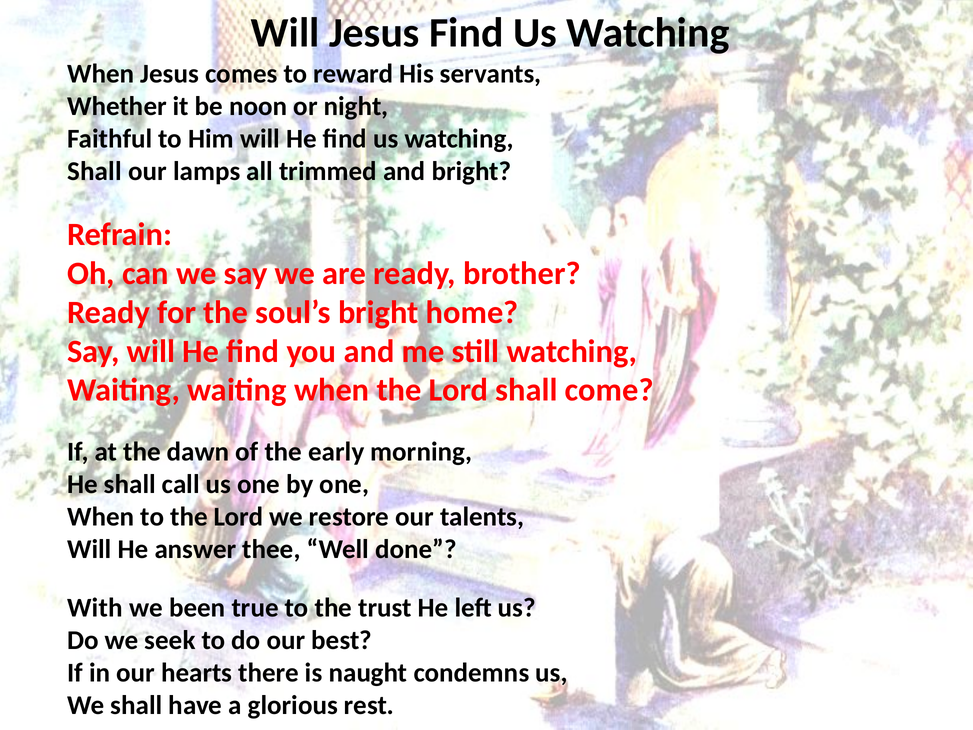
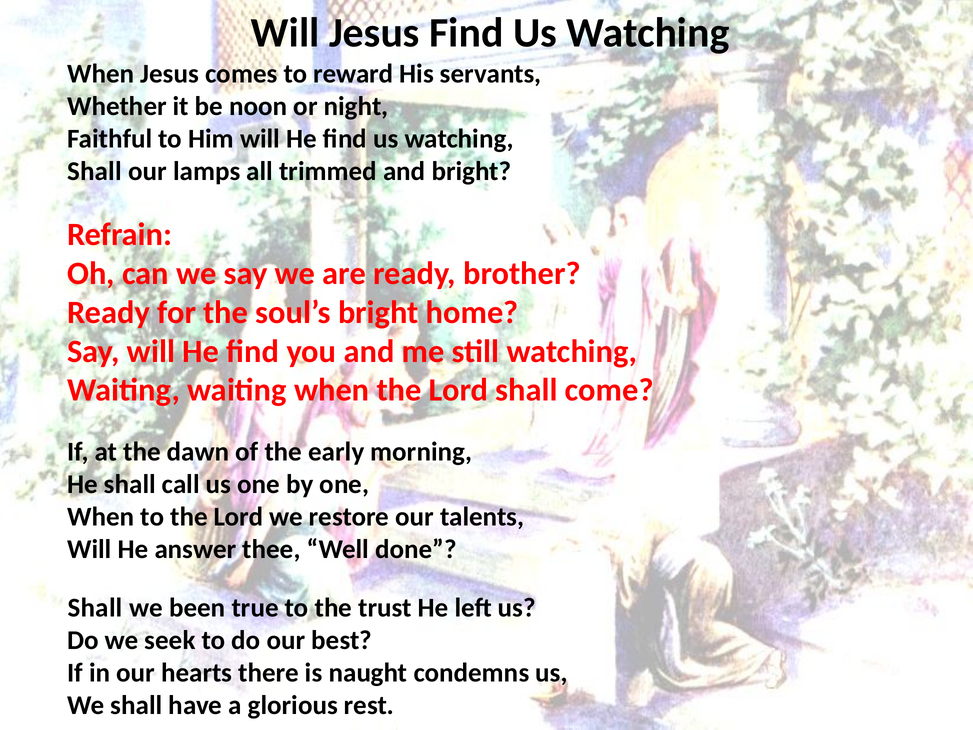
With: With -> Shall (95, 608)
